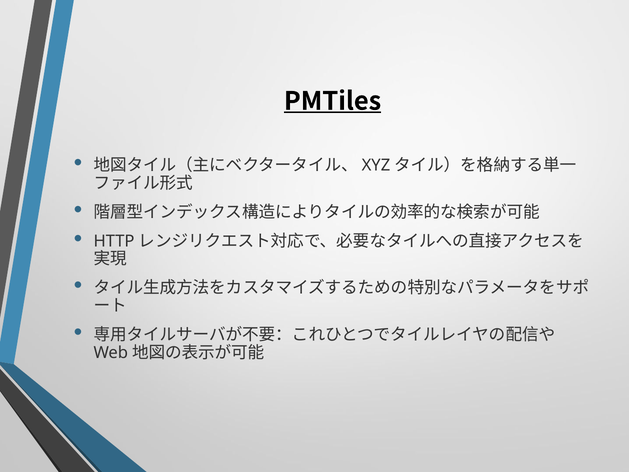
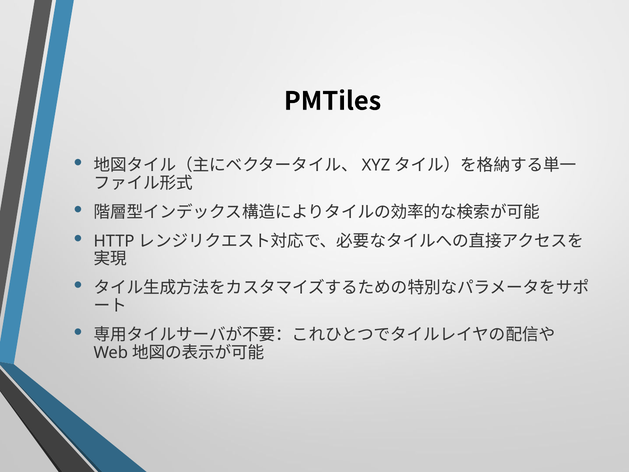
PMTiles underline: present -> none (333, 101)
